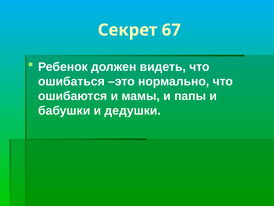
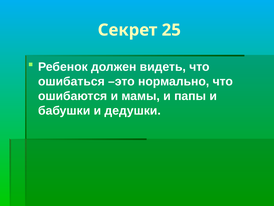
67: 67 -> 25 (171, 30)
